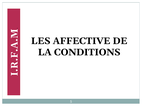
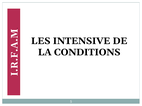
AFFECTIVE: AFFECTIVE -> INTENSIVE (82, 41)
